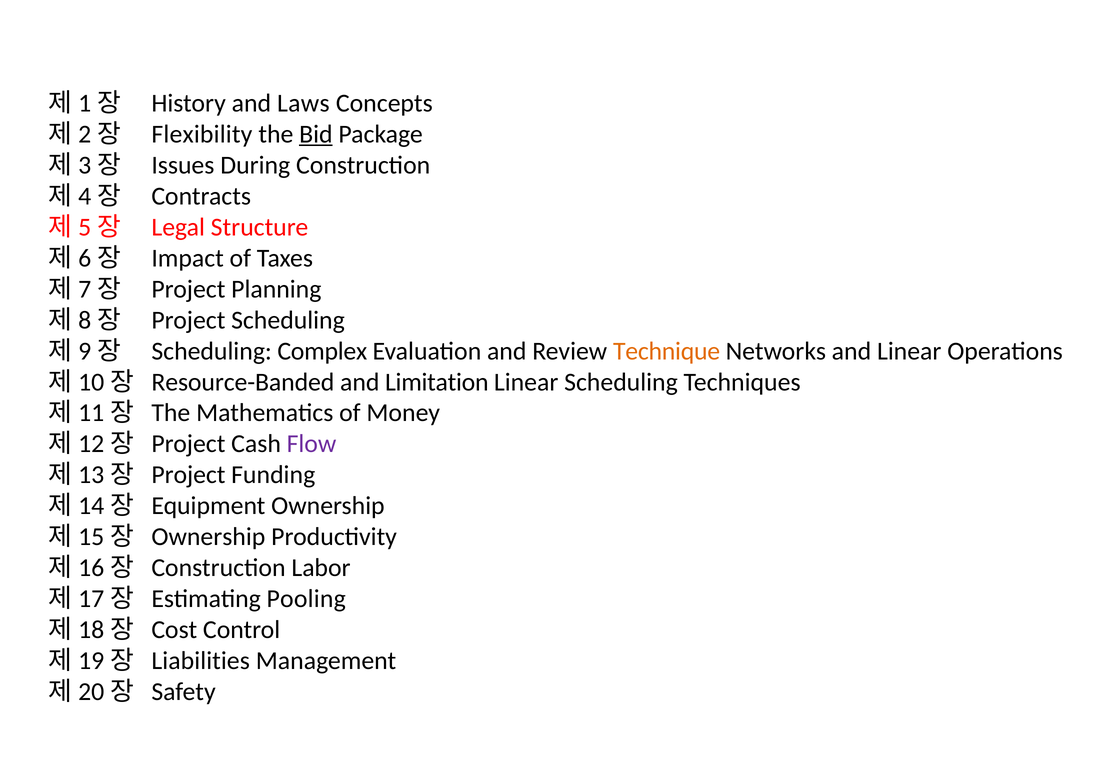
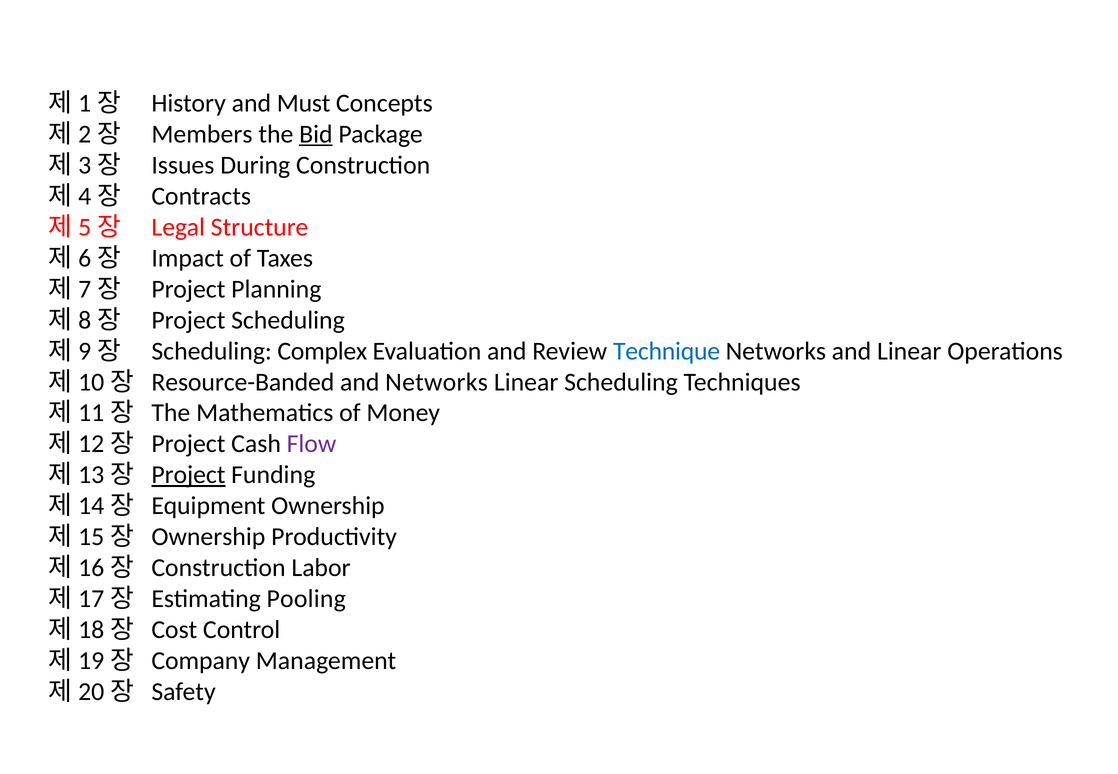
Laws: Laws -> Must (304, 103)
Flexibility: Flexibility -> Members (202, 134)
Technique colour: orange -> blue (667, 351)
and Limitation: Limitation -> Networks (437, 382)
Project underline: none -> present (188, 475)
Liabilities: Liabilities -> Company (201, 661)
